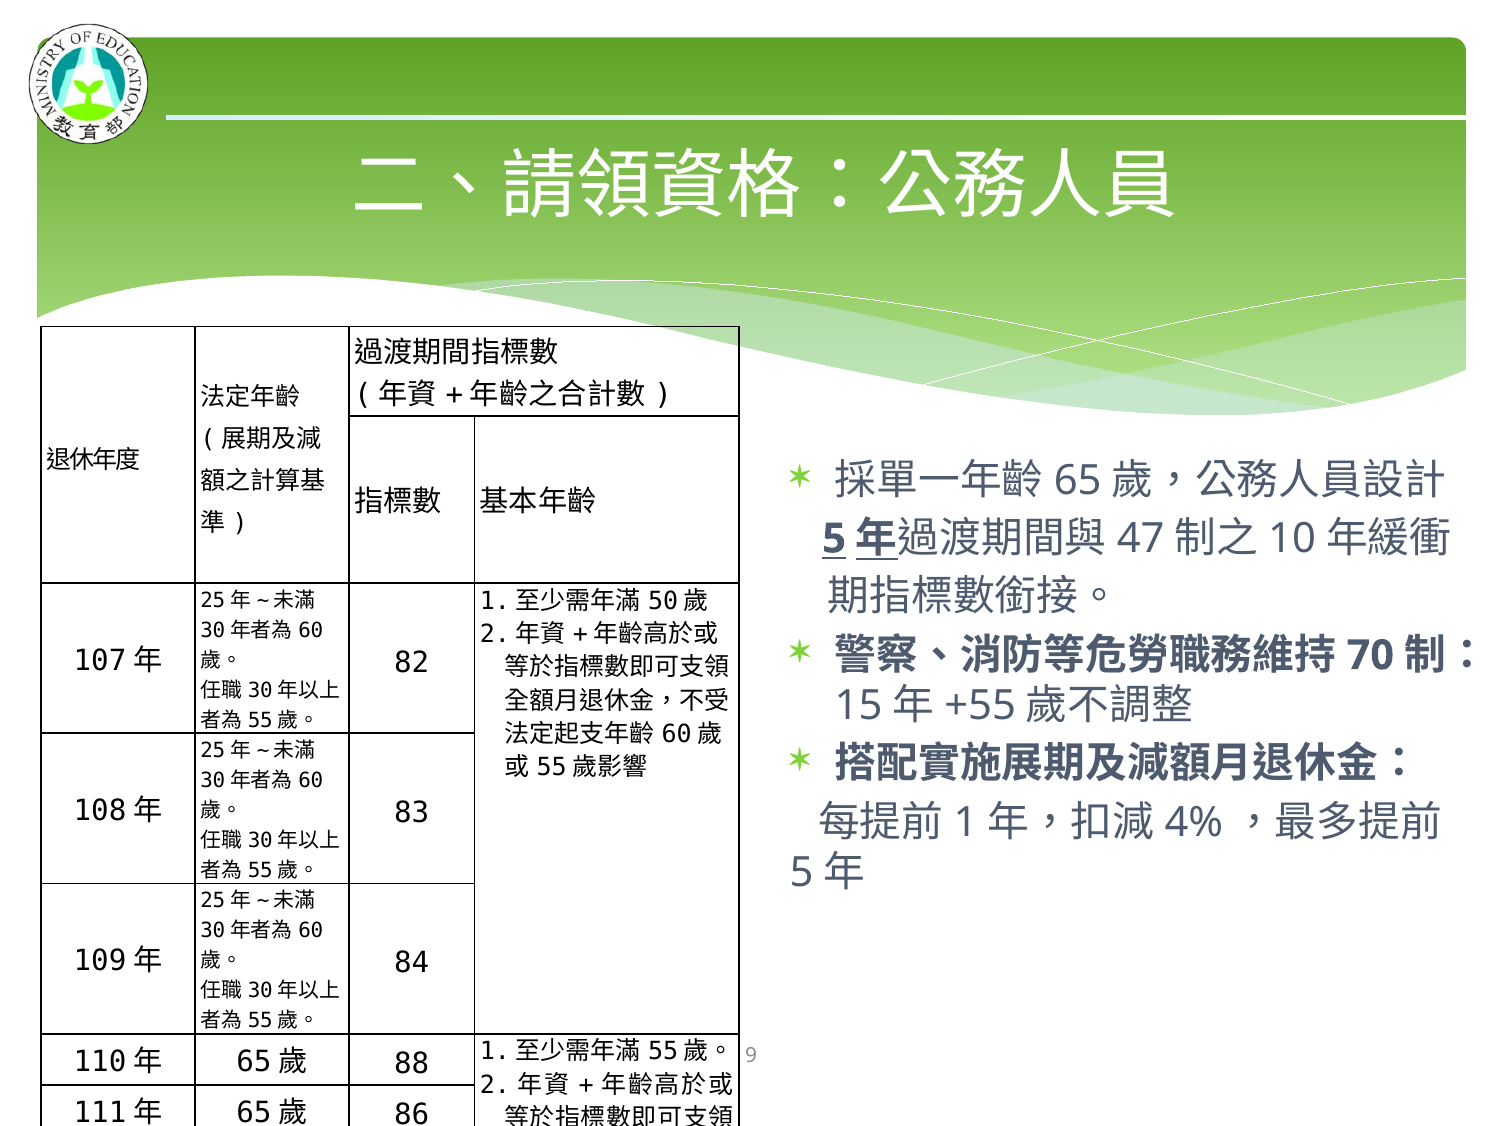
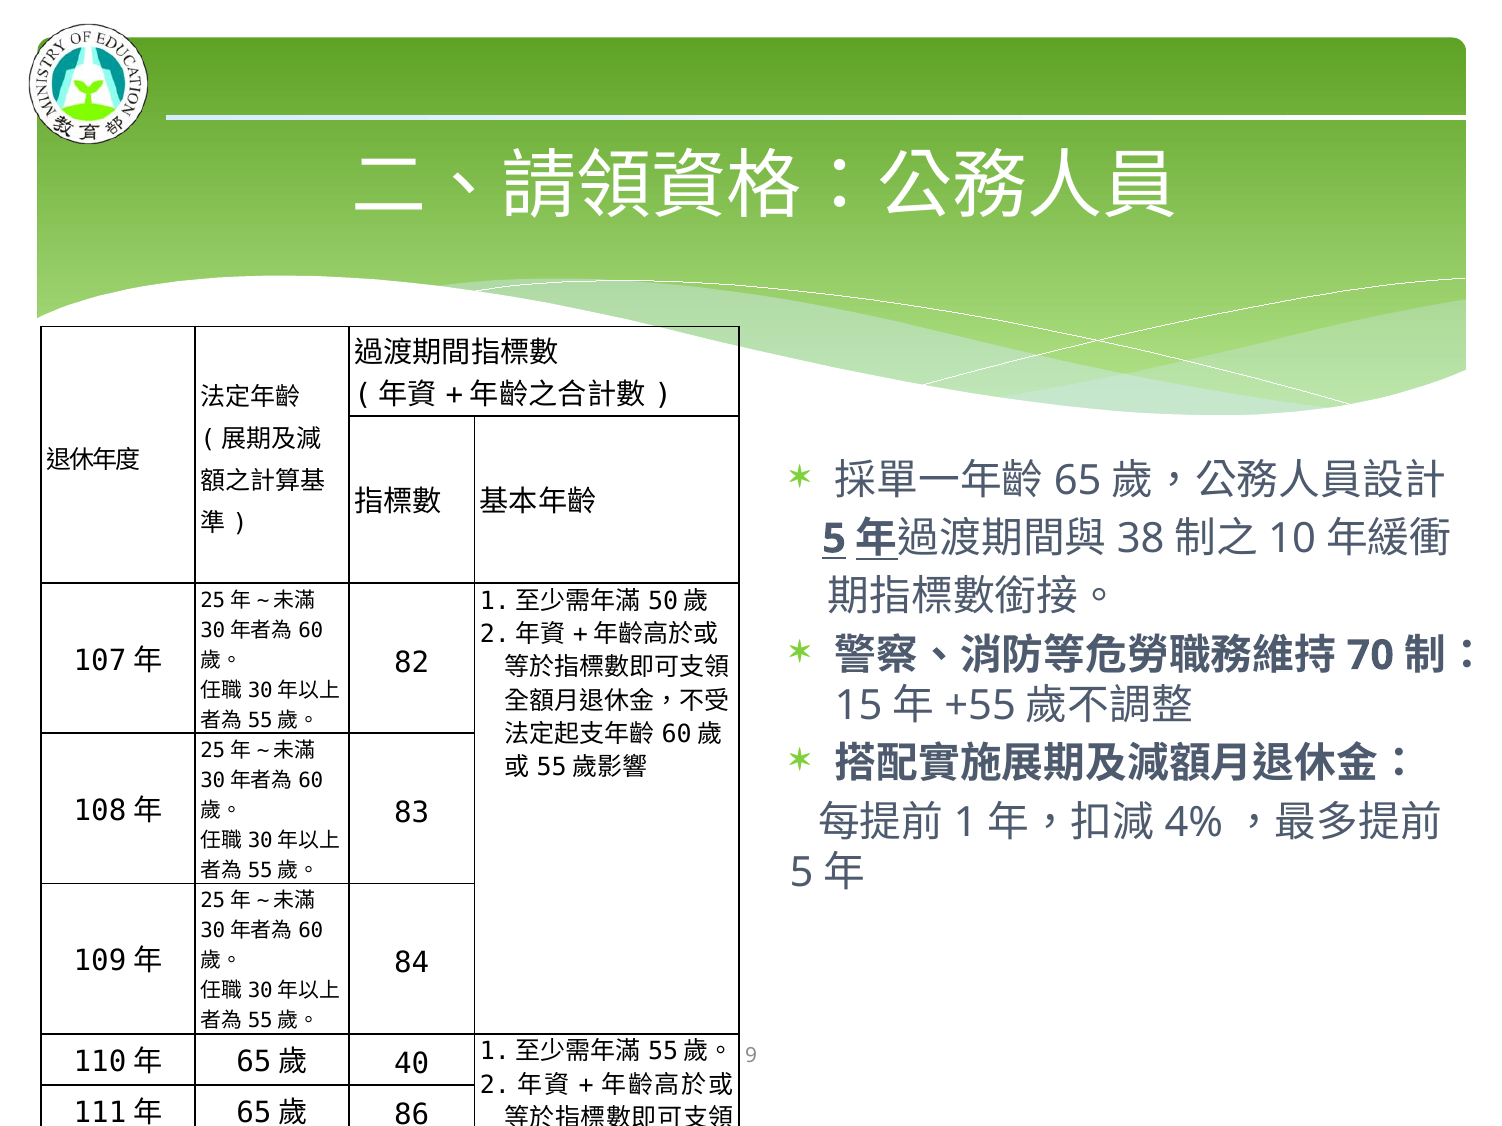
47: 47 -> 38 (1141, 539)
88: 88 -> 40 (412, 1064)
